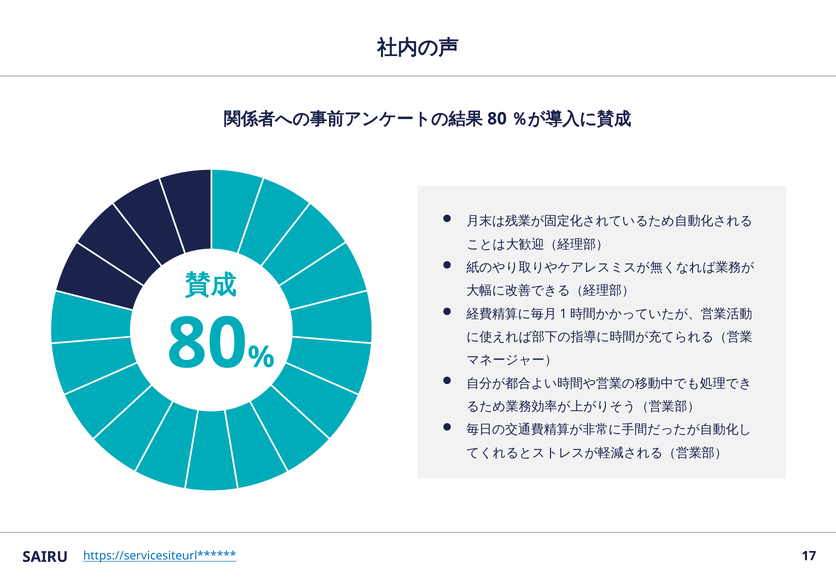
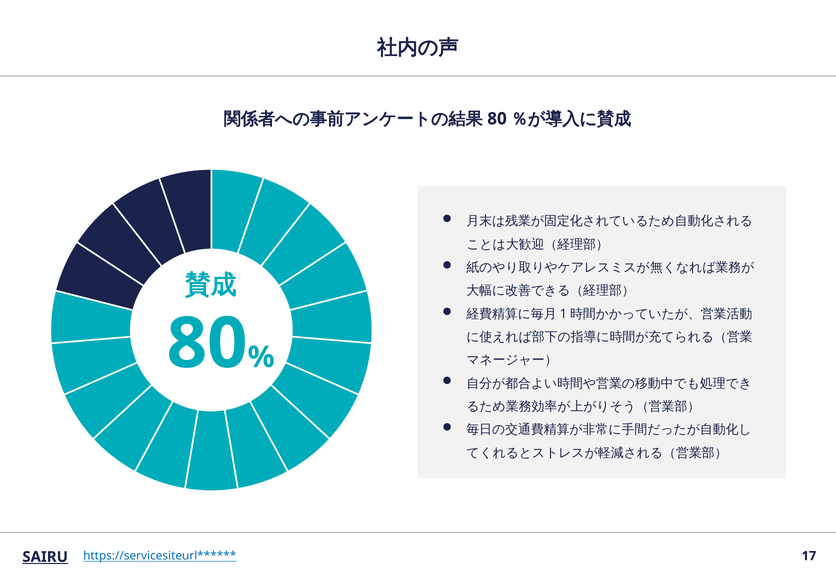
SAIRU underline: none -> present (45, 557)
